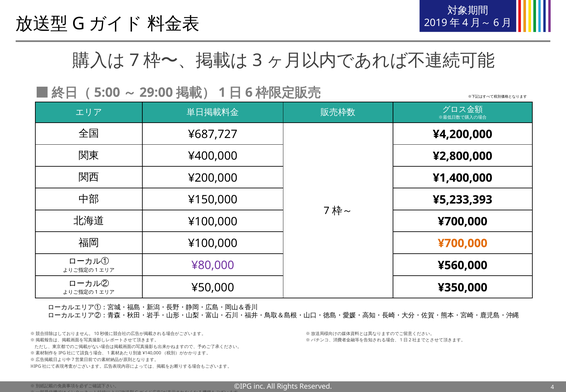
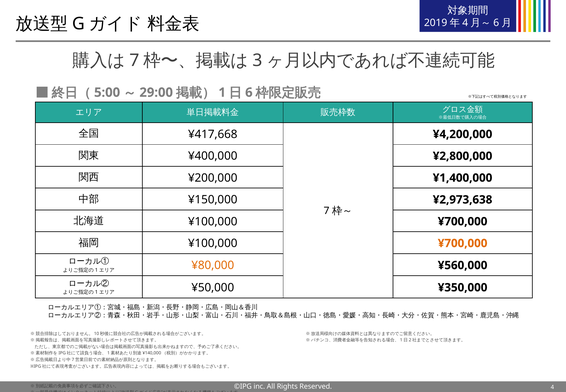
¥687,727: ¥687,727 -> ¥417,668 (213, 134)
¥5,233,393: ¥5,233,393 -> ¥2,973,638 (463, 200)
¥80,000 colour: purple -> orange (213, 265)
